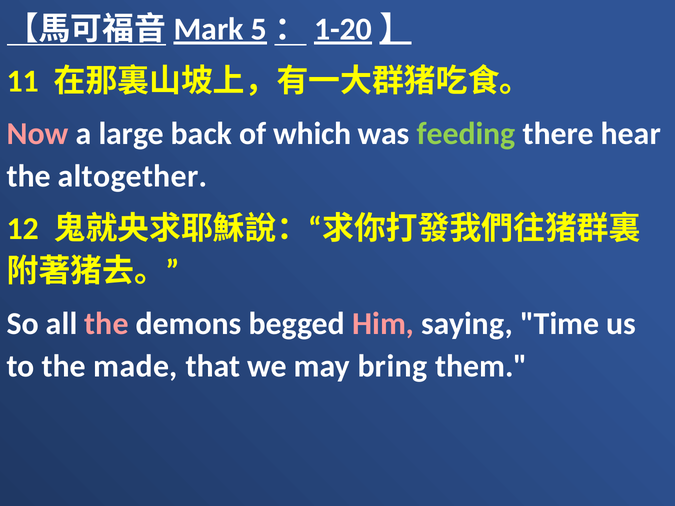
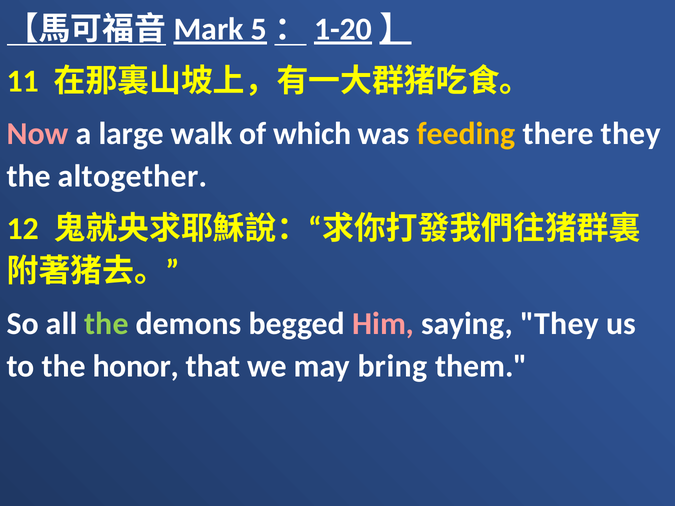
back: back -> walk (202, 134)
feeding colour: light green -> yellow (466, 134)
there hear: hear -> they (631, 134)
the colour: pink -> light green (107, 324)
saying Time: Time -> They (559, 324)
made: made -> honor (136, 367)
